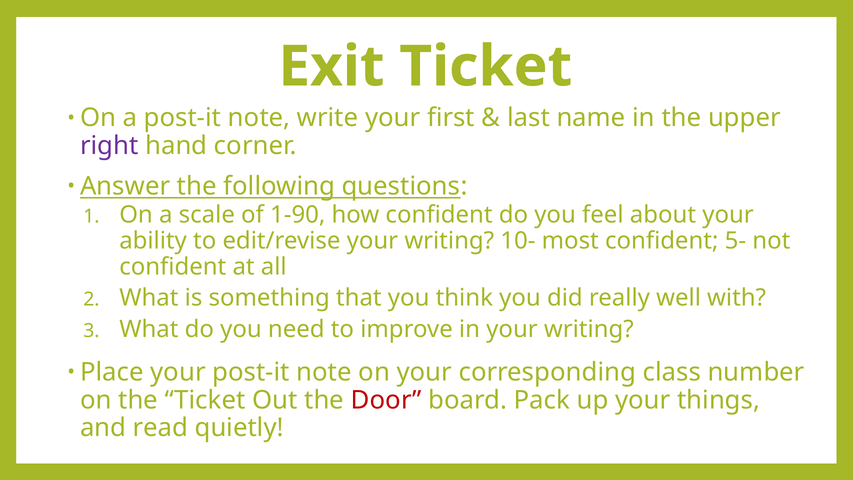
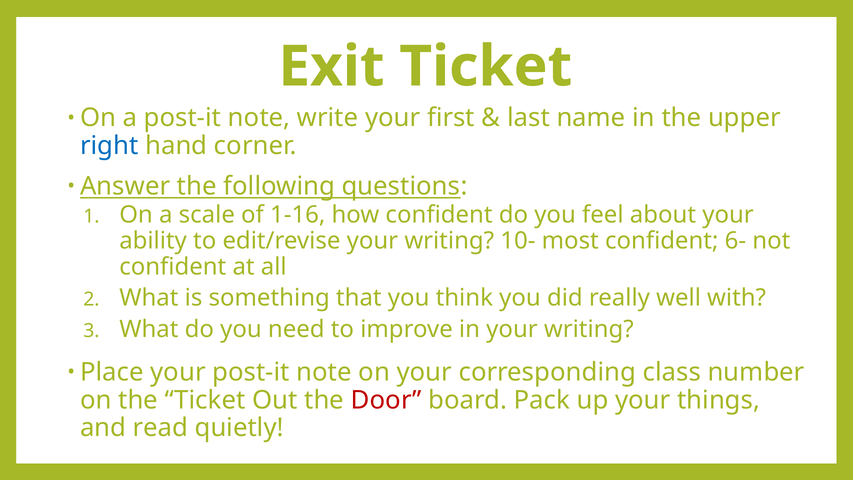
right colour: purple -> blue (109, 146)
1-90: 1-90 -> 1-16 (298, 215)
5-: 5- -> 6- (735, 241)
